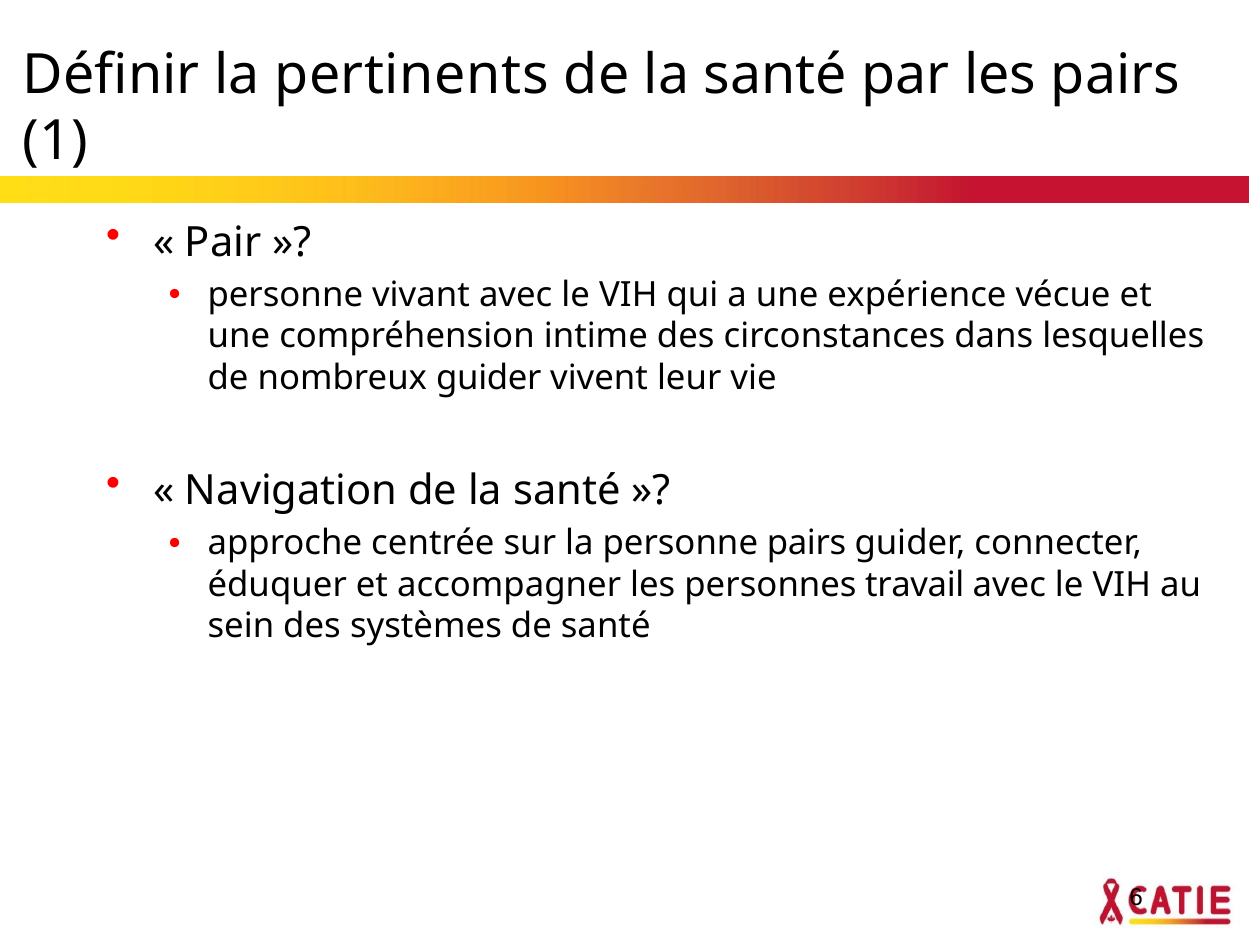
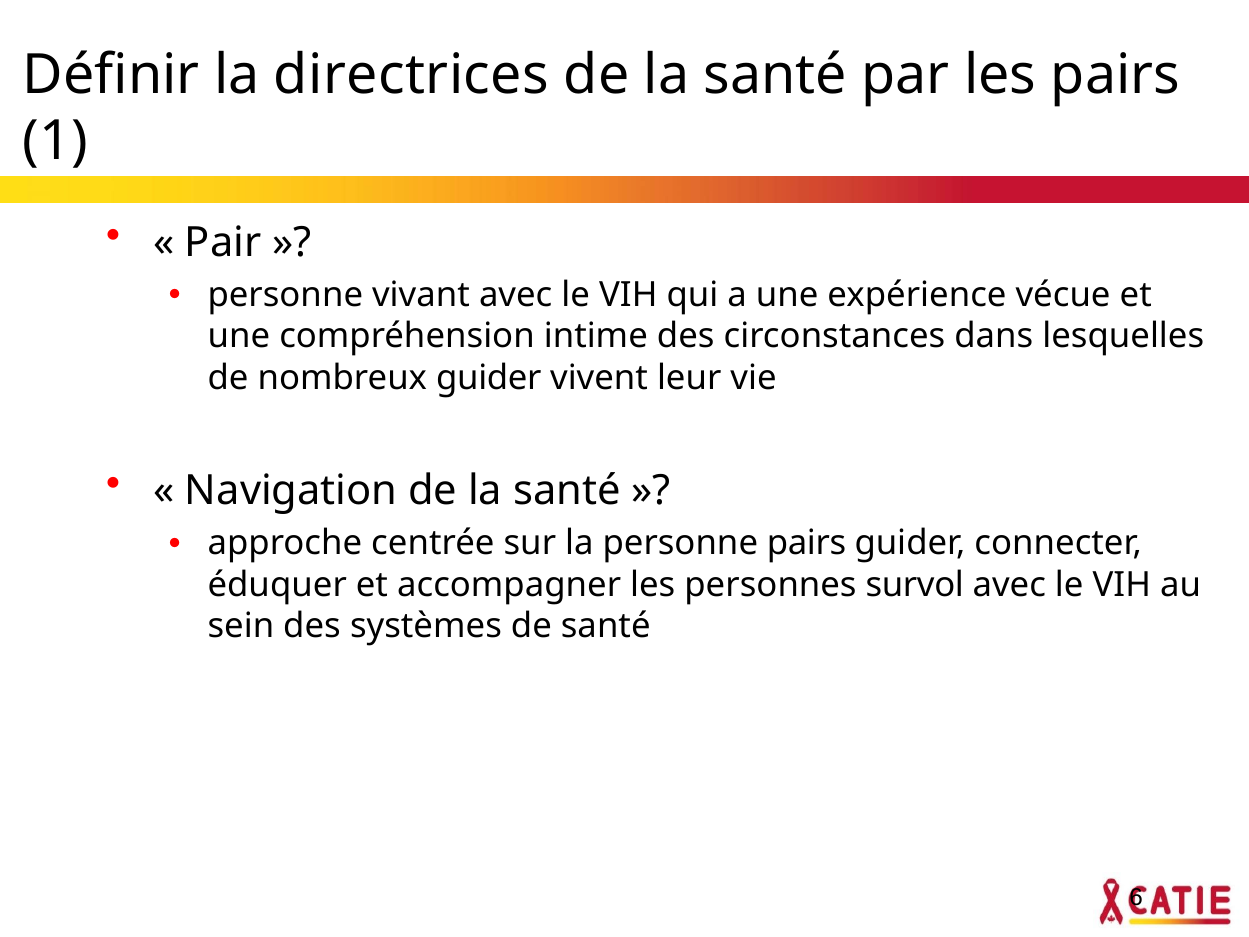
pertinents: pertinents -> directrices (412, 75)
travail: travail -> survol (915, 585)
